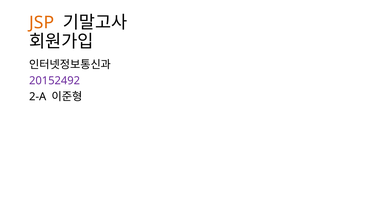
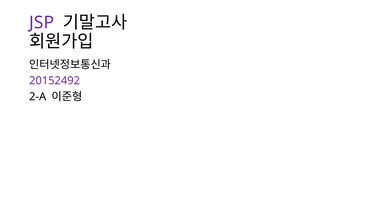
JSP colour: orange -> purple (42, 23)
